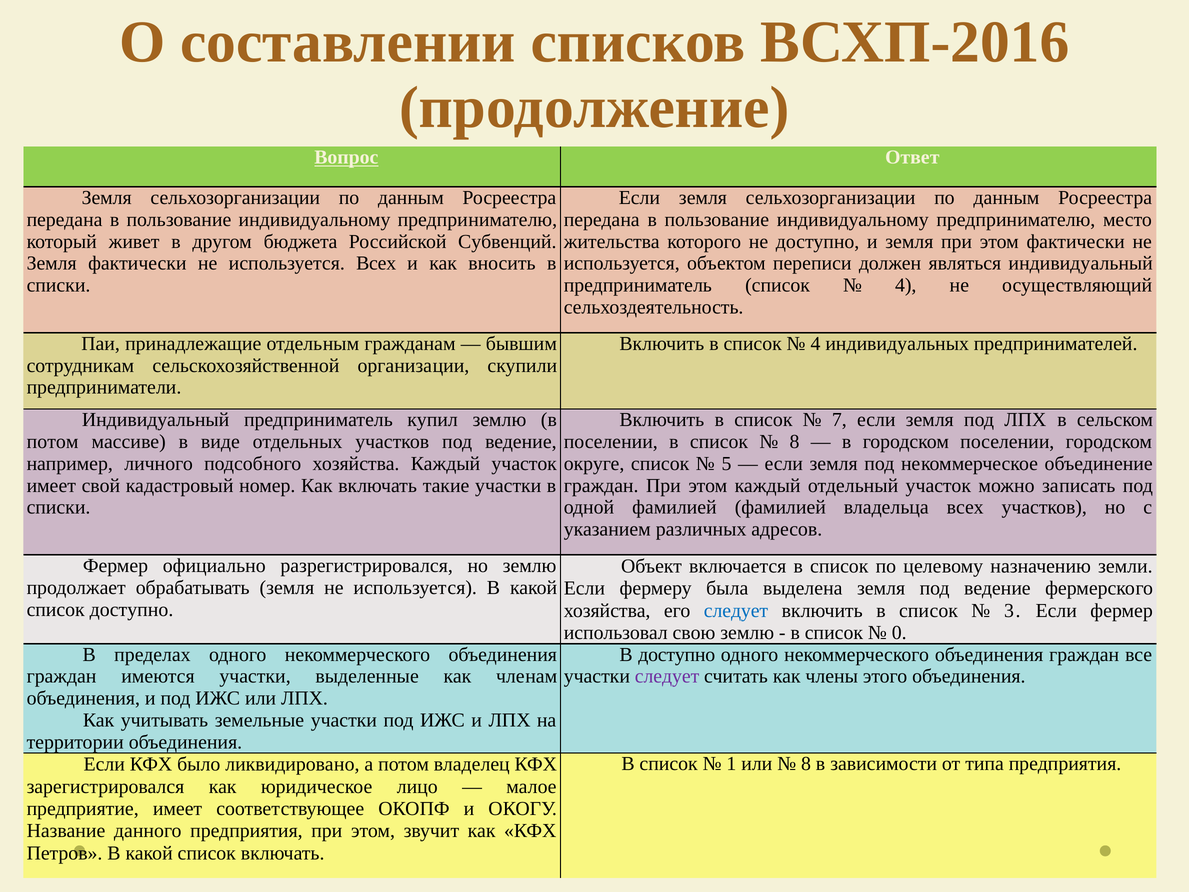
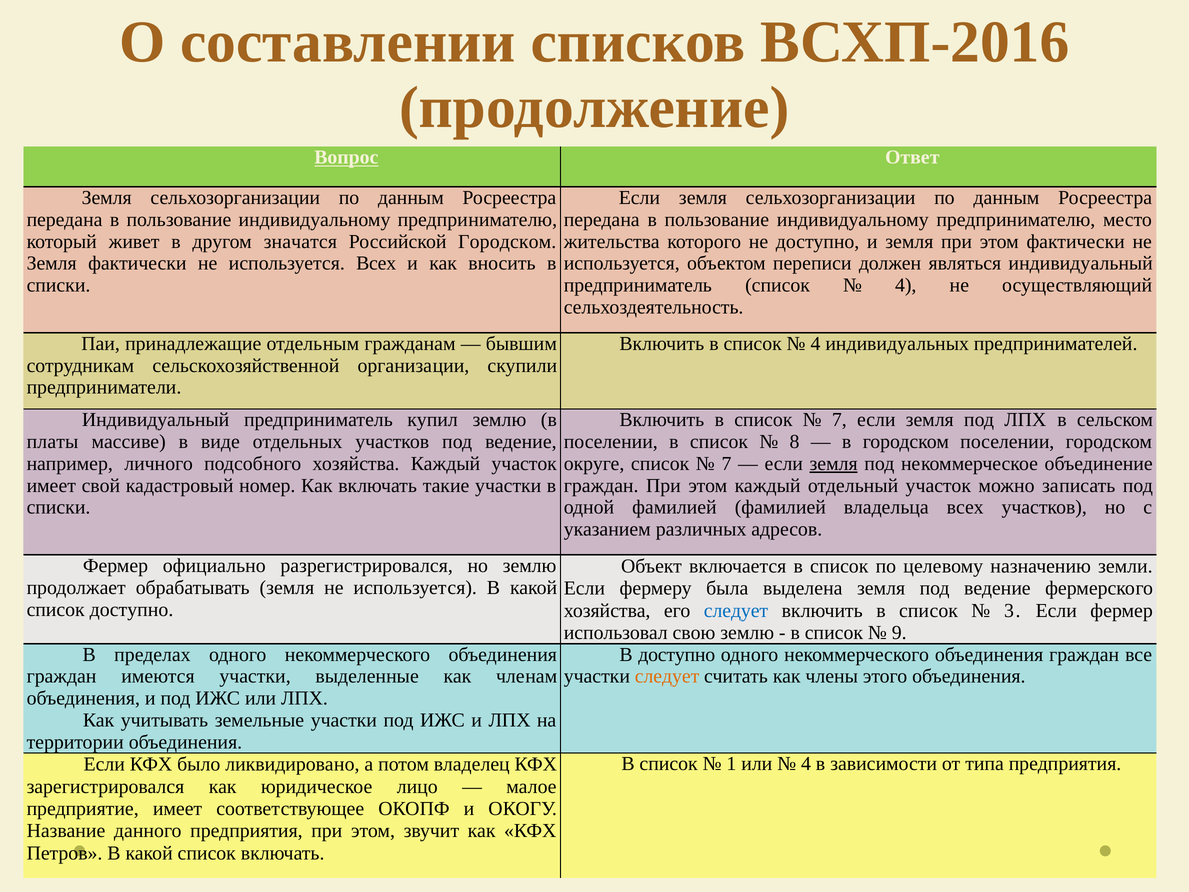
бюджета: бюджета -> значатся (300, 242)
Российской Субвенций: Субвенций -> Городском (507, 242)
потом: потом -> платы (53, 442)
5: 5 -> 7 (726, 464)
земля underline: none -> present (834, 464)
0: 0 -> 9 (899, 632)
следует colour: purple -> orange (667, 676)
8: 8 -> 4 (806, 764)
